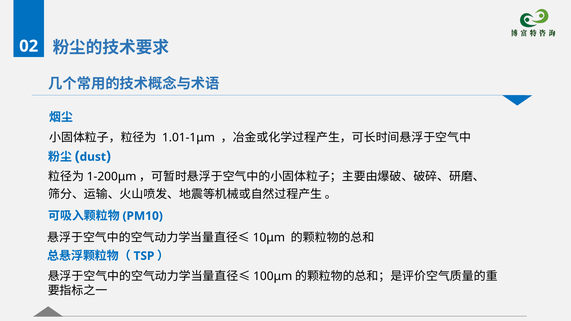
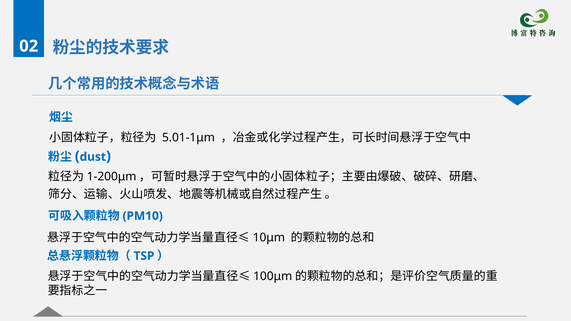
1.01-1μm: 1.01-1μm -> 5.01-1μm (188, 138)
